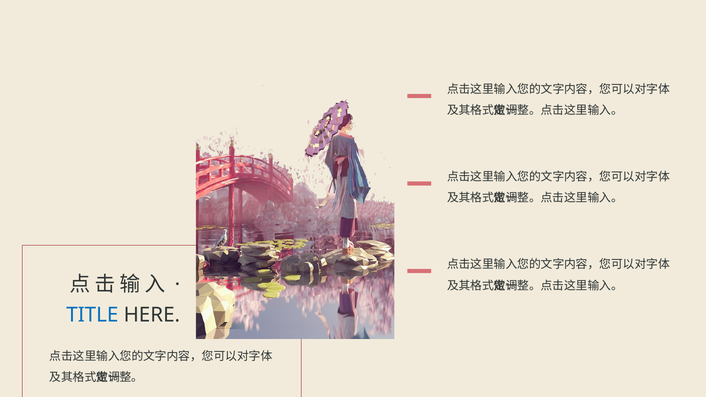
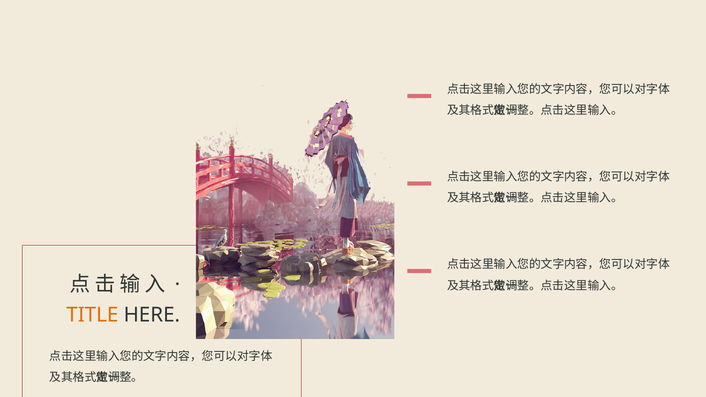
TITLE colour: blue -> orange (92, 315)
